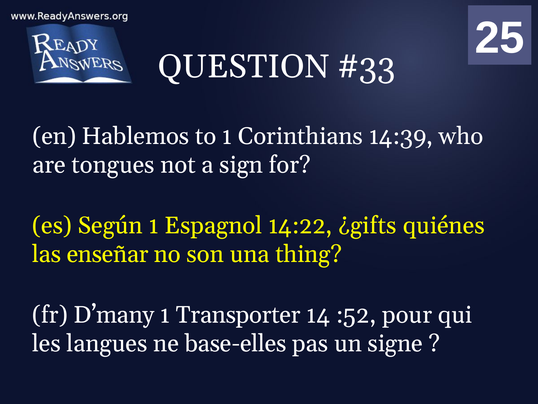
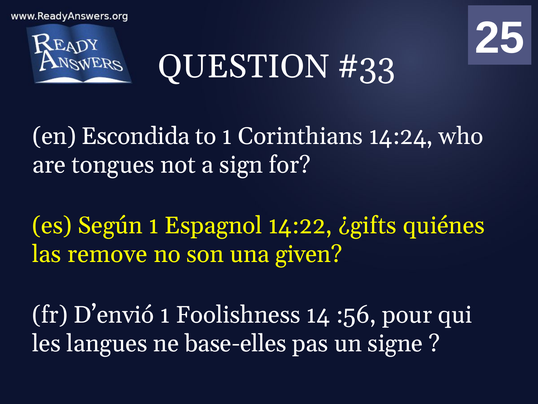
Hablemos: Hablemos -> Escondida (136, 136)
14:39: 14:39 -> 14:24 (401, 136)
enseñar: enseñar -> remove (107, 254)
thing: thing -> given (309, 254)
D’many: D’many -> D’envió (114, 315)
Transporter: Transporter -> Foolishness (238, 315)
:52: :52 -> :56 (356, 315)
